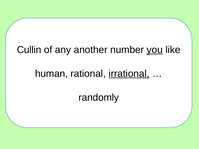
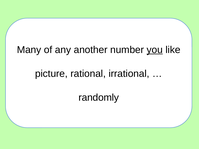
Cullin: Cullin -> Many (29, 50)
human: human -> picture (51, 74)
irrational underline: present -> none (129, 74)
